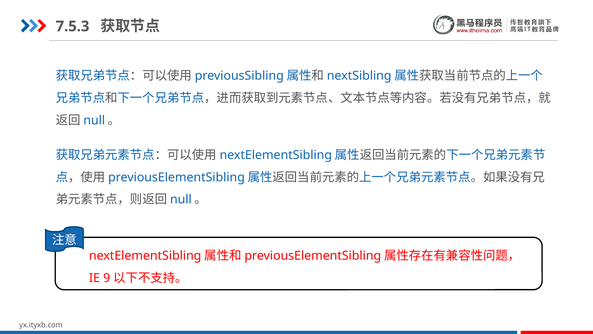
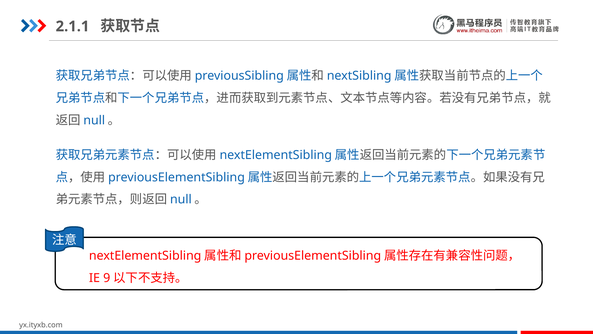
7.5.3: 7.5.3 -> 2.1.1 (73, 26)
